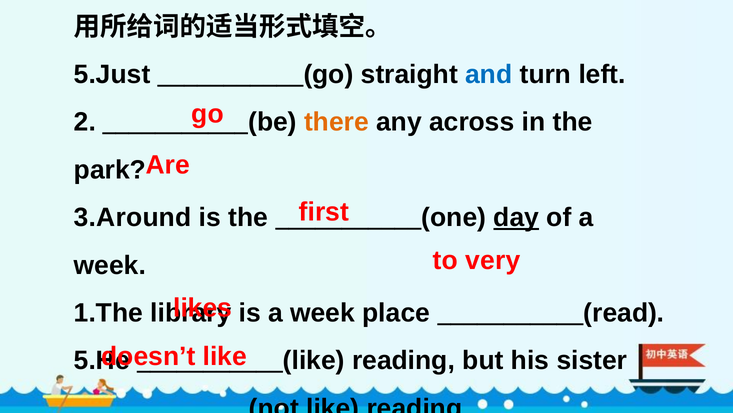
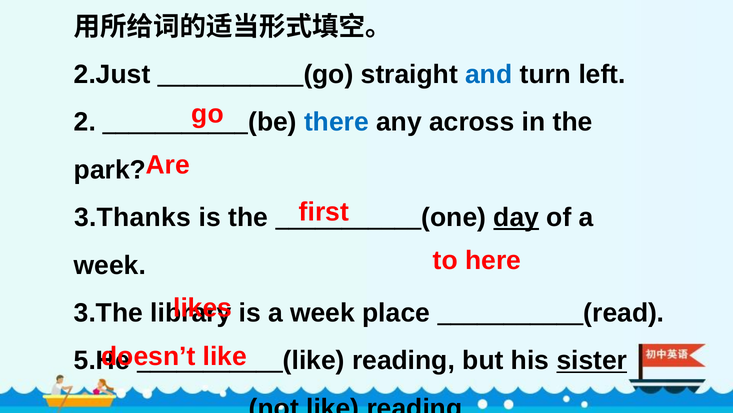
5.Just: 5.Just -> 2.Just (112, 74)
there colour: orange -> blue (336, 122)
3.Around: 3.Around -> 3.Thanks (133, 217)
very: very -> here (493, 260)
1.The: 1.The -> 3.The (108, 312)
sister underline: none -> present (592, 360)
